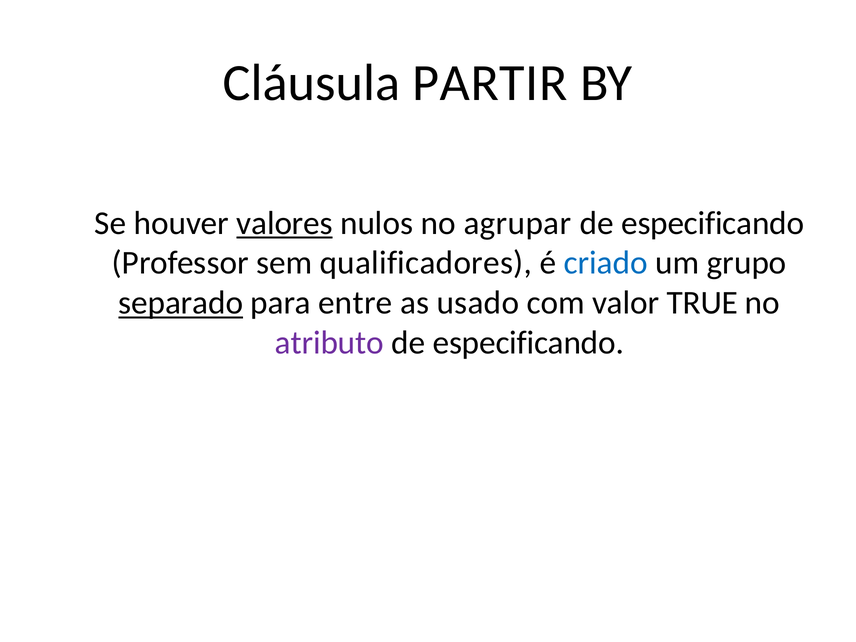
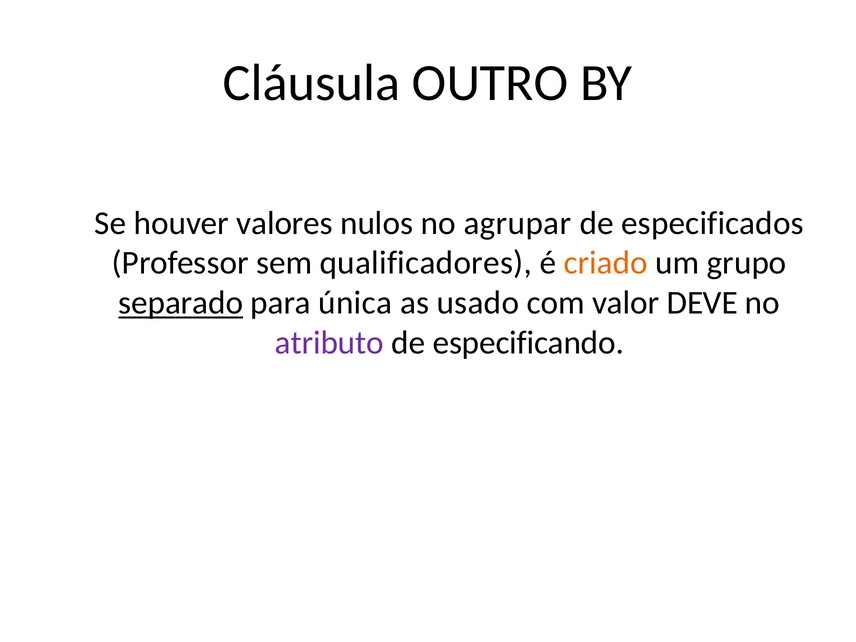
PARTIR: PARTIR -> OUTRO (490, 83)
valores underline: present -> none (285, 223)
especificando: especificando -> especificados (713, 223)
criado colour: blue -> orange (606, 263)
entre: entre -> única (355, 303)
TRUE: TRUE -> DEVE (702, 303)
